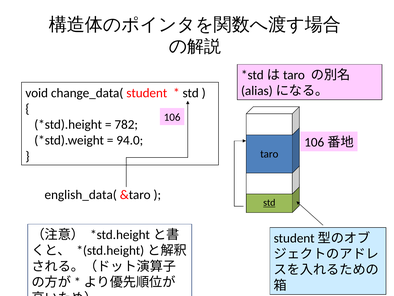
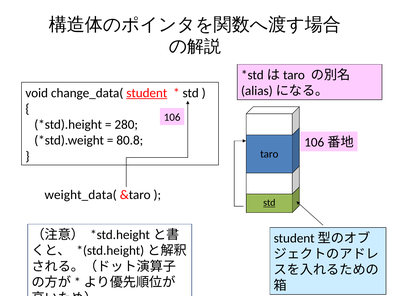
student underline: none -> present (147, 93)
782: 782 -> 280 (126, 124)
94.0: 94.0 -> 80.8 (130, 140)
english_data(: english_data( -> weight_data( (81, 194)
